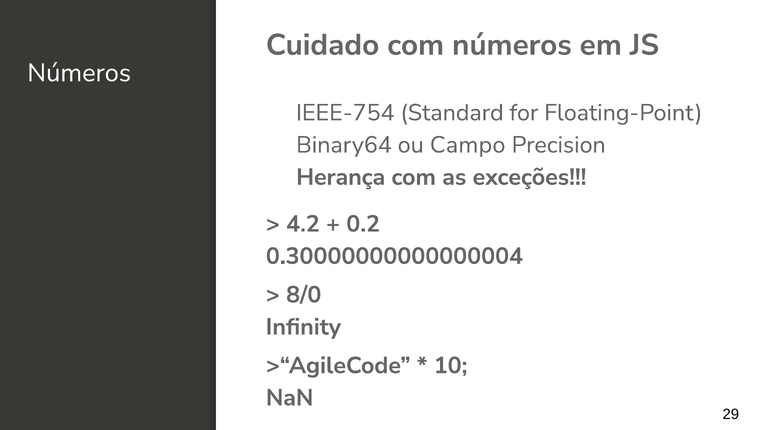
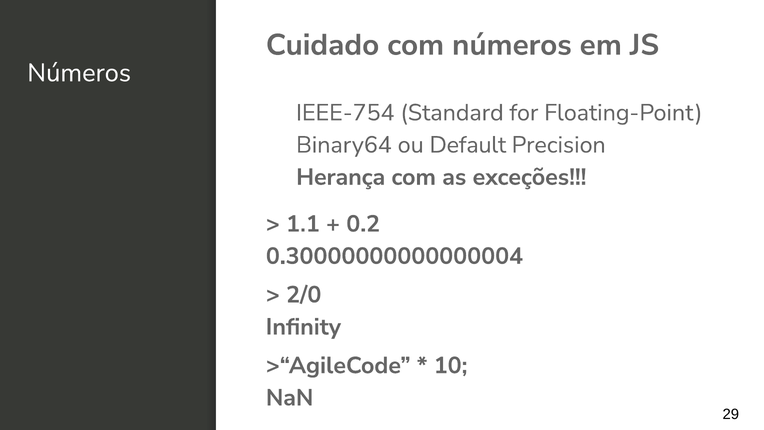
Campo: Campo -> Default (468, 145)
4.2: 4.2 -> 1.1 (303, 224)
8/0: 8/0 -> 2/0 (304, 295)
